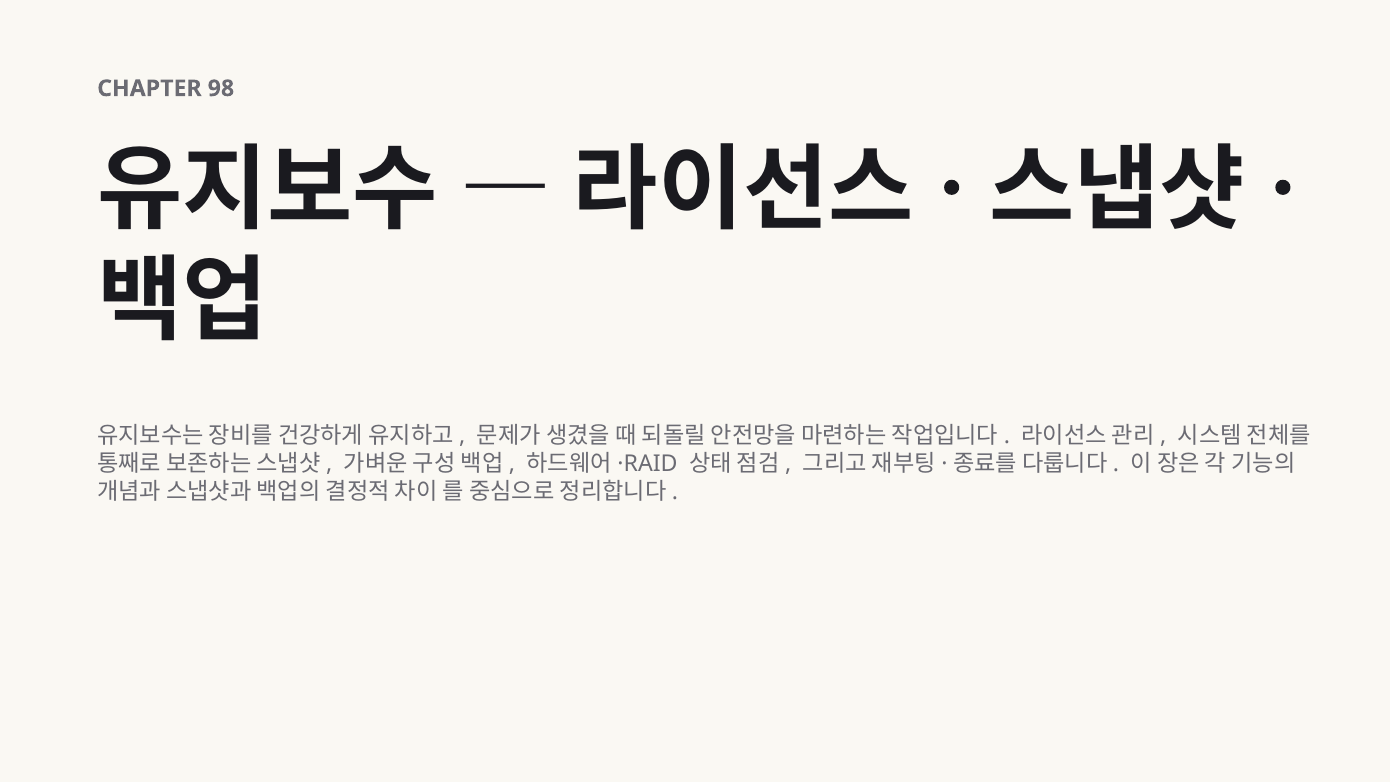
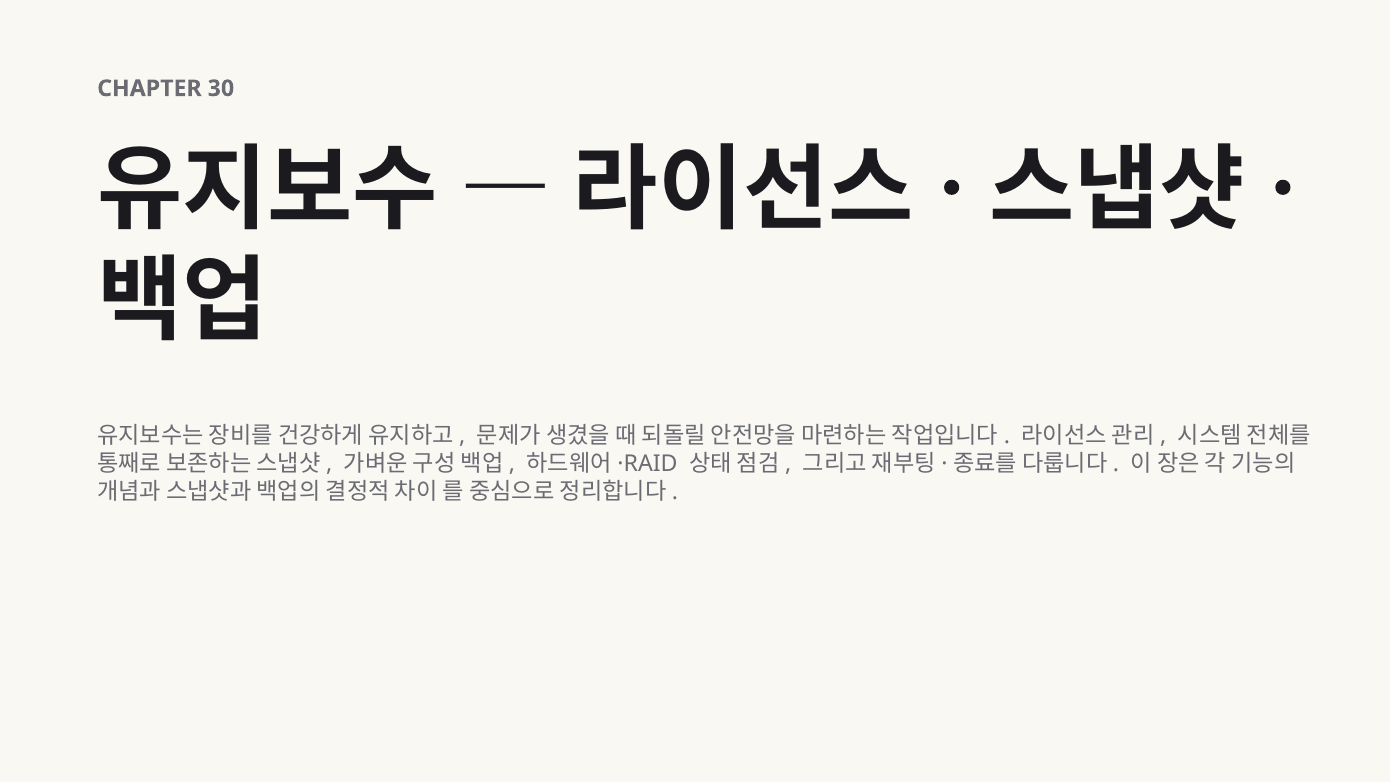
98: 98 -> 30 (221, 88)
